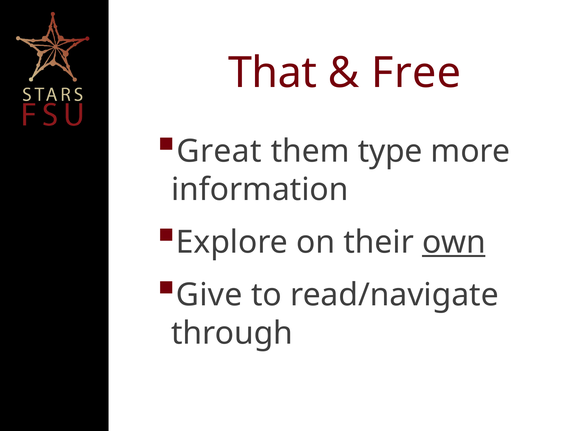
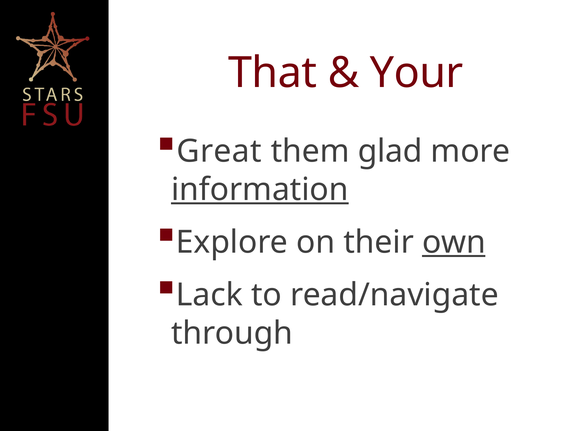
Free: Free -> Your (417, 73)
type: type -> glad (390, 151)
information underline: none -> present (260, 189)
Give: Give -> Lack (209, 295)
